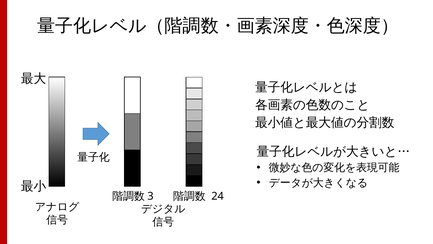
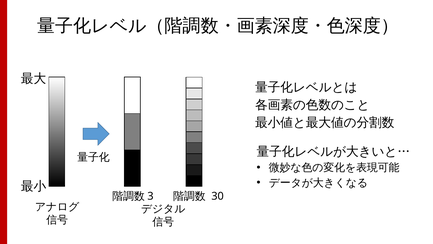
24: 24 -> 30 (218, 196)
